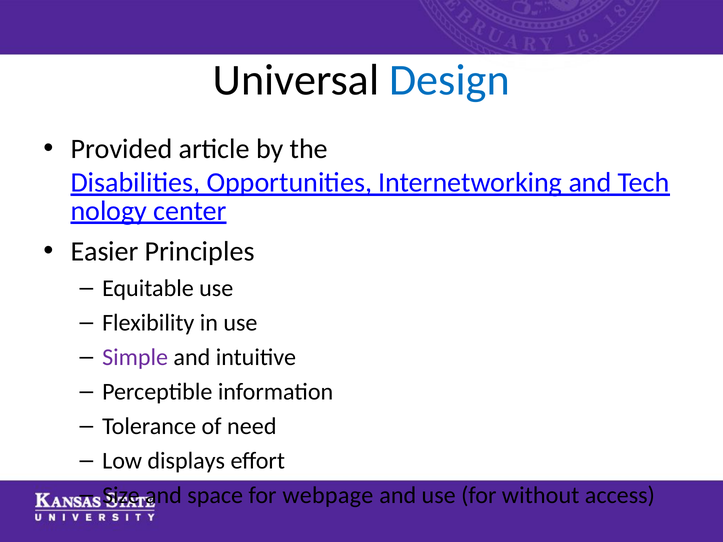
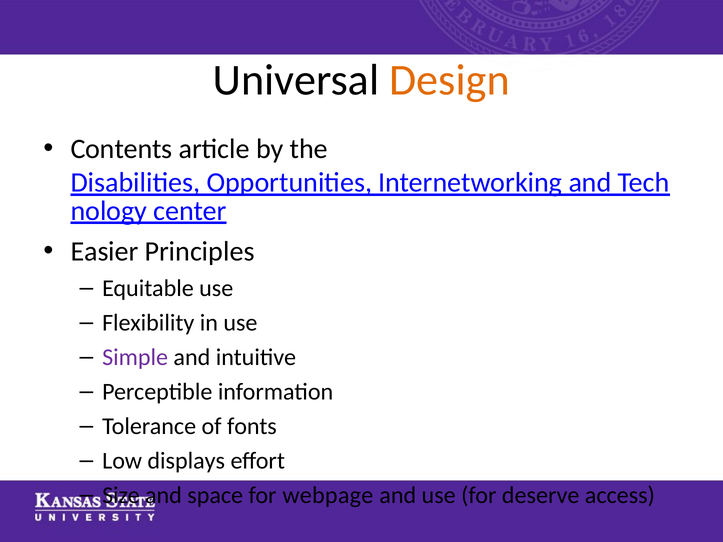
Design colour: blue -> orange (449, 80)
Provided: Provided -> Contents (121, 149)
need: need -> fonts (252, 427)
without: without -> deserve (541, 496)
